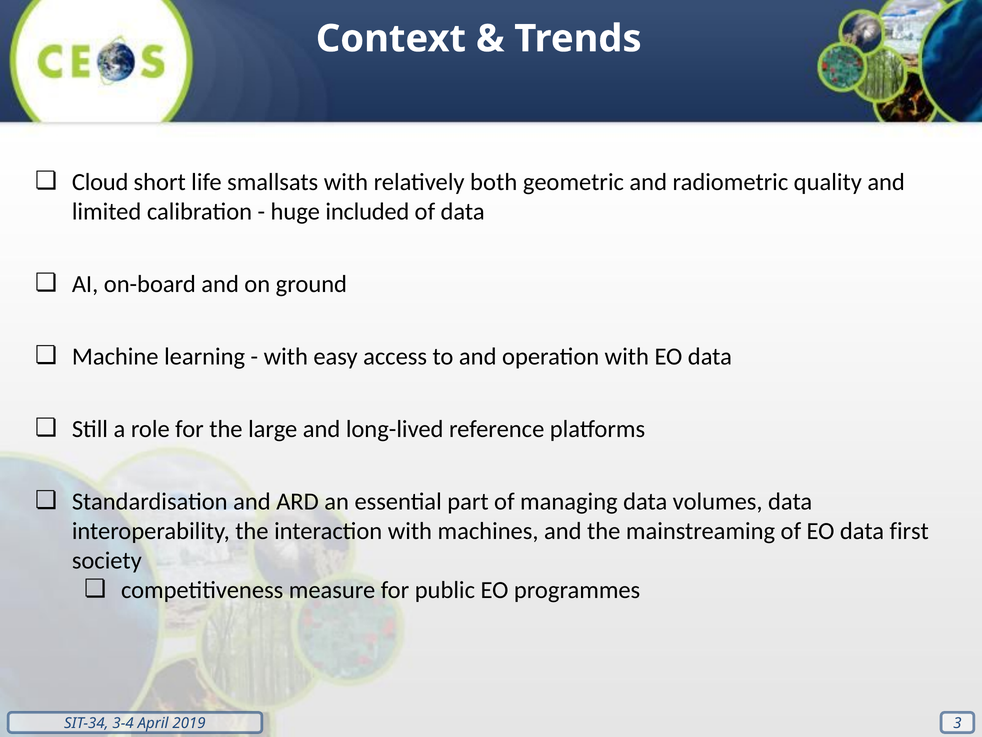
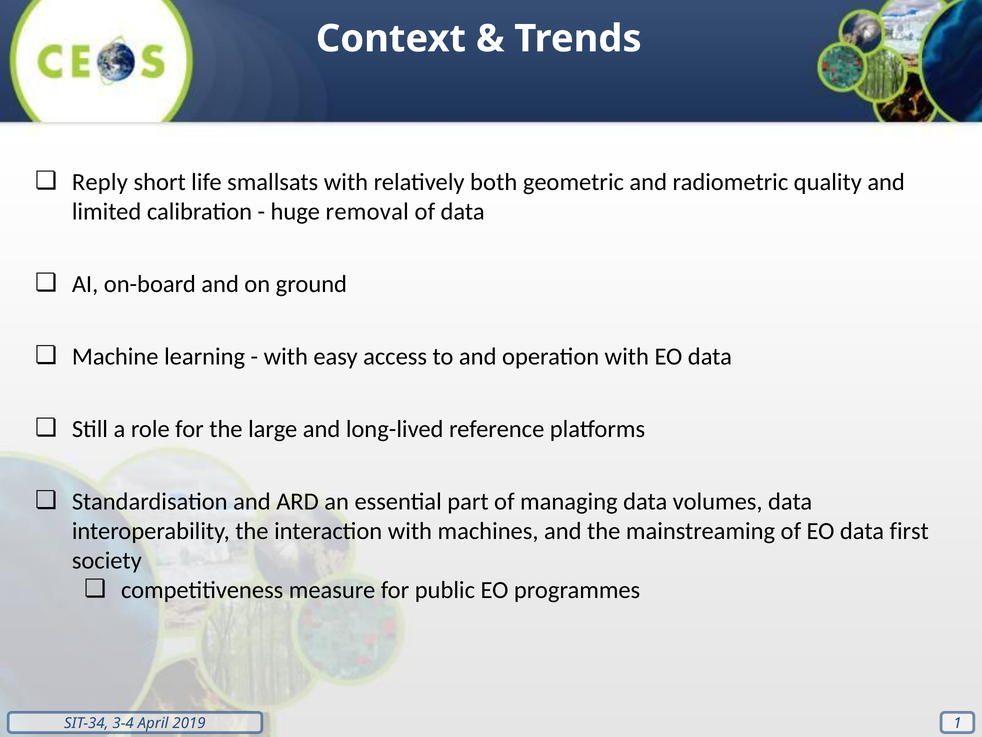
Cloud: Cloud -> Reply (100, 182)
included: included -> removal (367, 211)
3: 3 -> 1 (957, 723)
